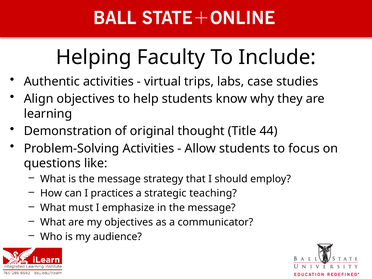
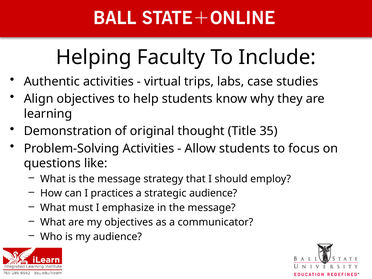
44: 44 -> 35 (269, 131)
strategic teaching: teaching -> audience (213, 193)
